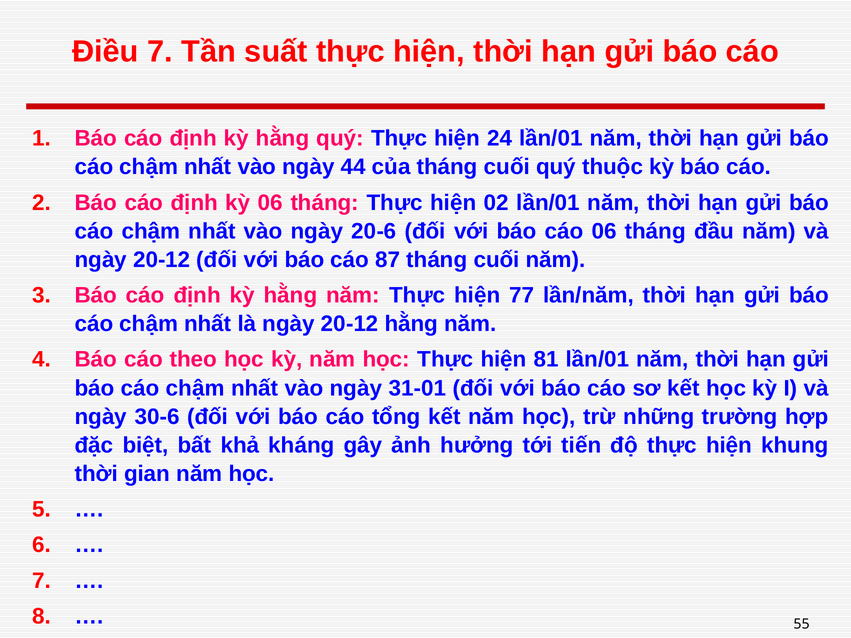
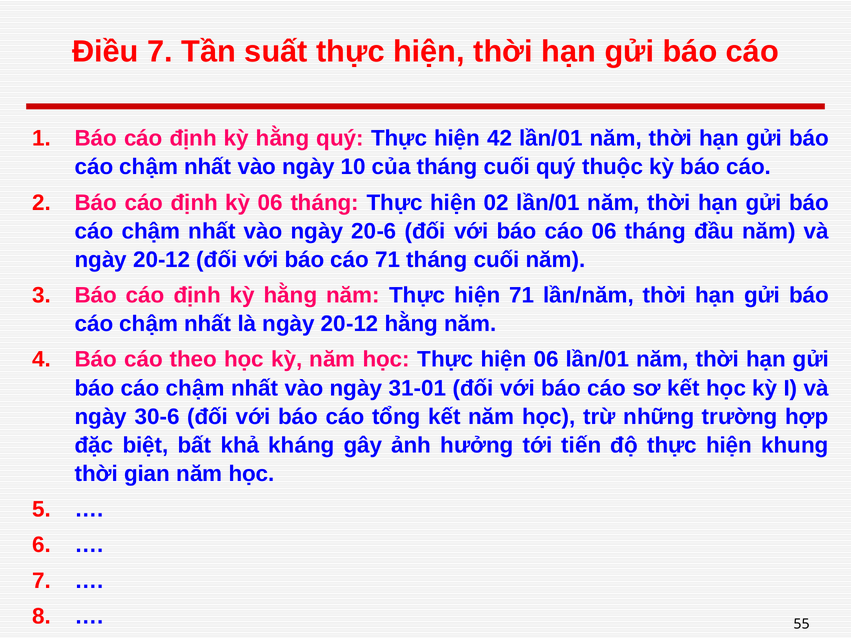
24: 24 -> 42 (500, 139)
44: 44 -> 10 (353, 167)
cáo 87: 87 -> 71 (388, 260)
hiện 77: 77 -> 71 (522, 296)
hiện 81: 81 -> 06 (546, 360)
